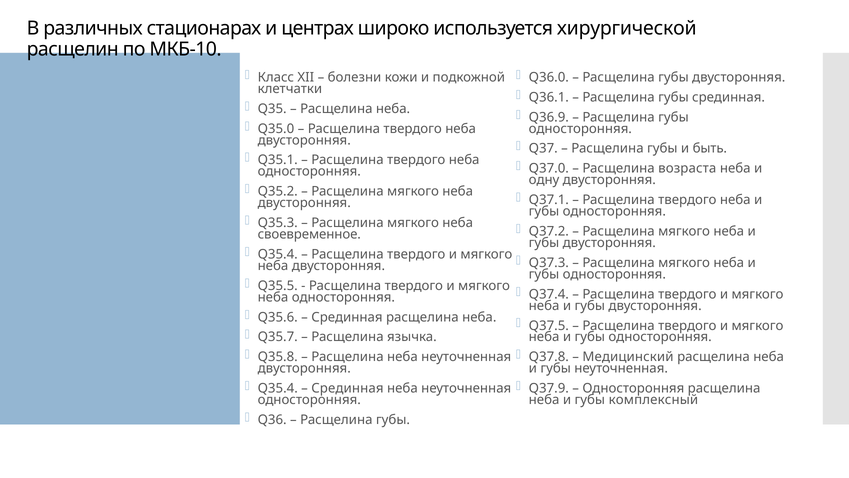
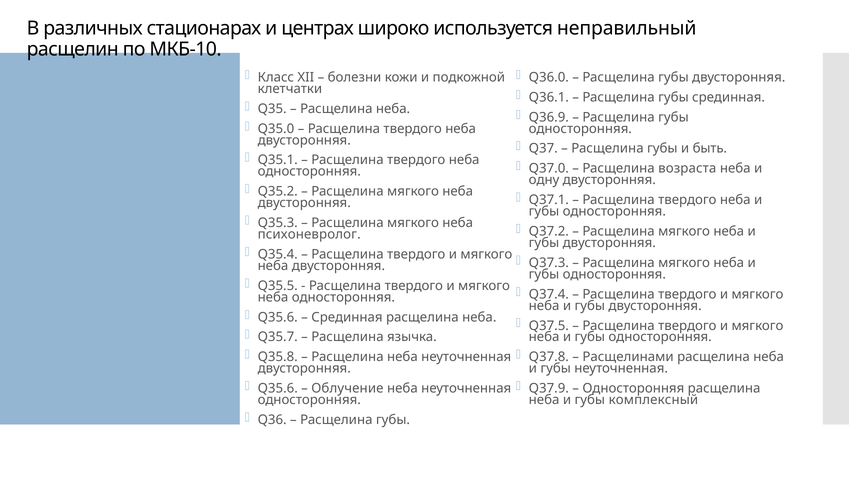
хирургической: хирургической -> неправильный (627, 29)
своевременное: своевременное -> психоневролог (309, 234)
Медицинский: Медицинский -> Расщелинами (628, 357)
Q35.4: Q35.4 -> Q35.6 (278, 388)
Срединная: Срединная -> Облучение (347, 388)
